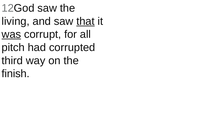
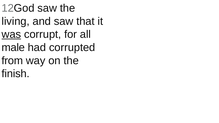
that underline: present -> none (85, 21)
pitch: pitch -> male (13, 48)
third: third -> from (12, 61)
